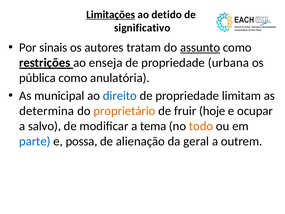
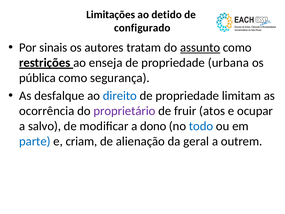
Limitações underline: present -> none (111, 15)
significativo: significativo -> configurado (142, 28)
anulatória: anulatória -> segurança (120, 78)
municipal: municipal -> desfalque (59, 96)
determina: determina -> ocorrência (47, 111)
proprietário colour: orange -> purple (124, 111)
hoje: hoje -> atos (212, 111)
tema: tema -> dono (153, 126)
todo colour: orange -> blue (201, 126)
possa: possa -> criam (81, 141)
